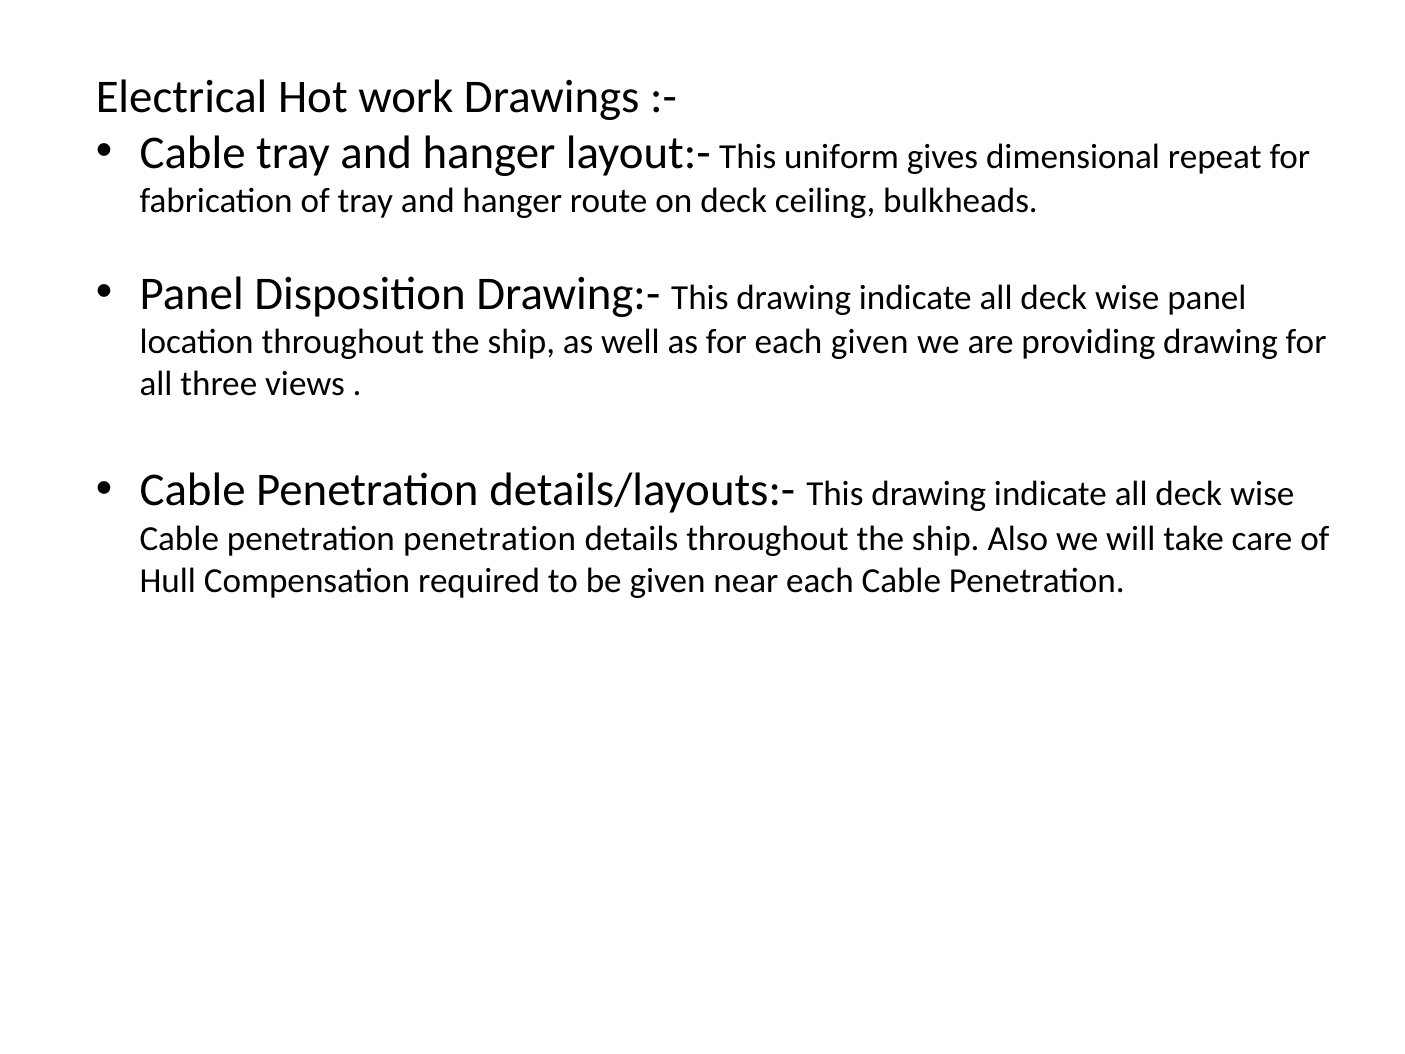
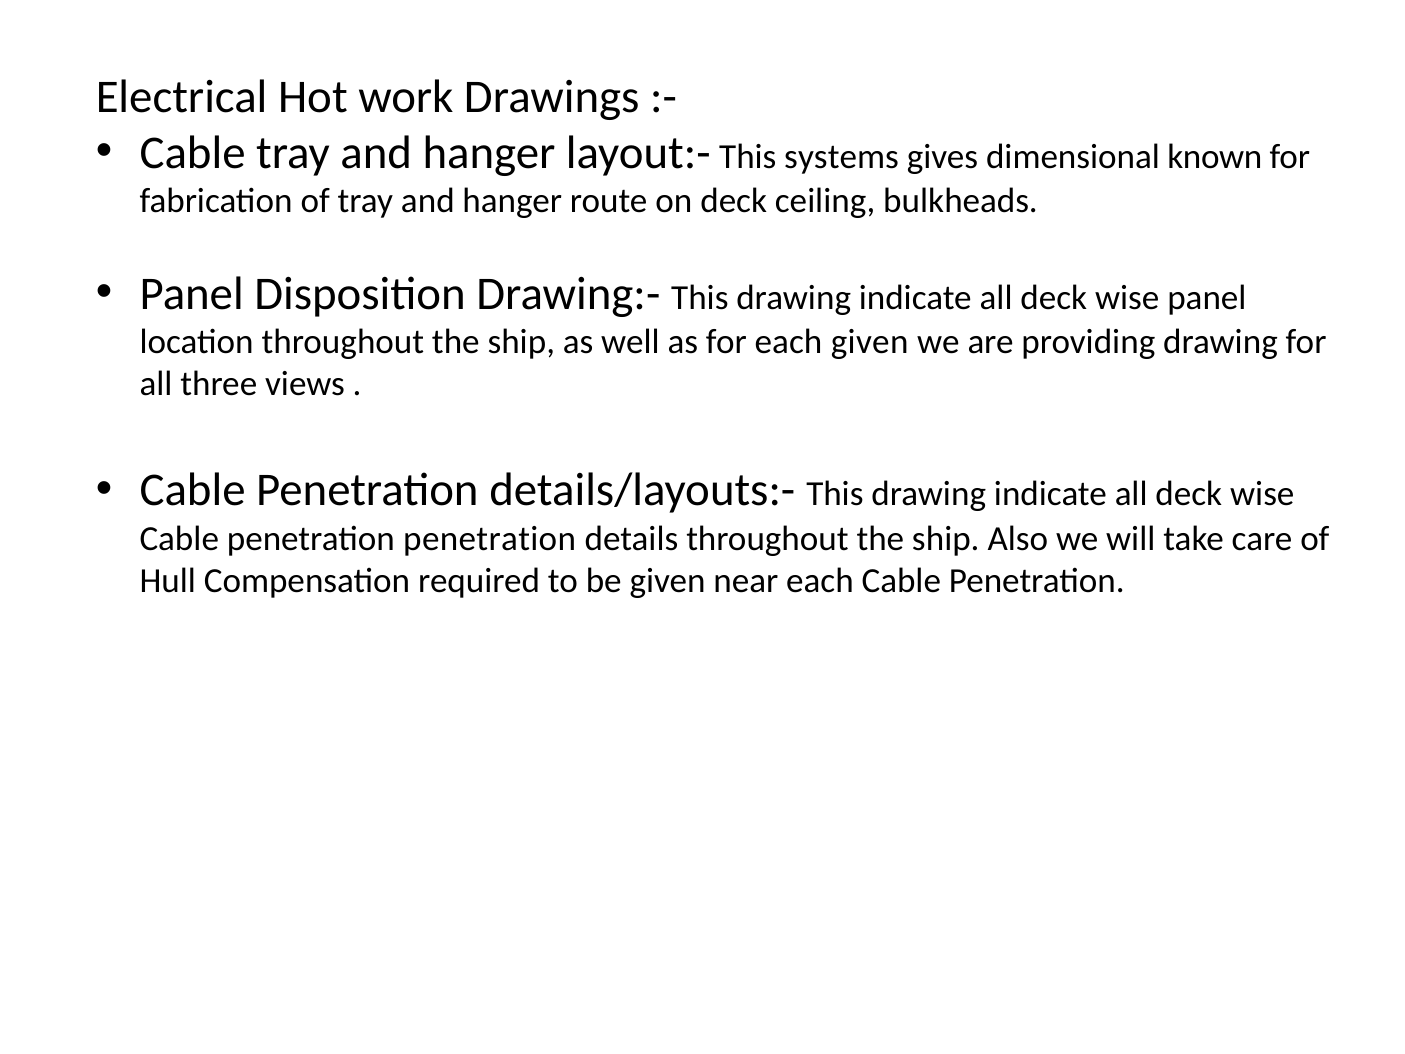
uniform: uniform -> systems (842, 157)
repeat: repeat -> known (1215, 157)
